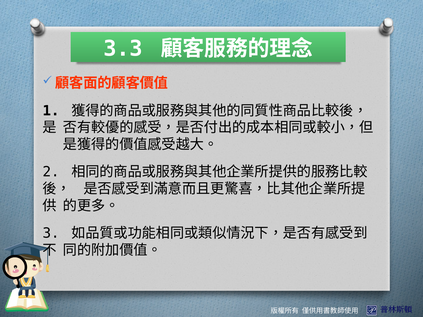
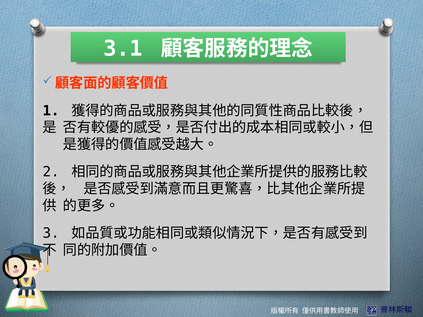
3.3: 3.3 -> 3.1 (123, 49)
